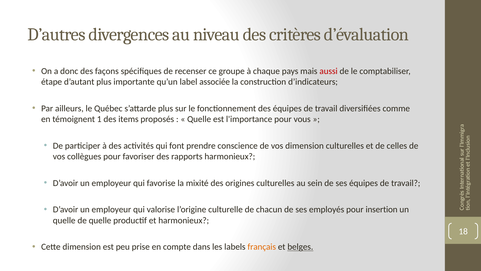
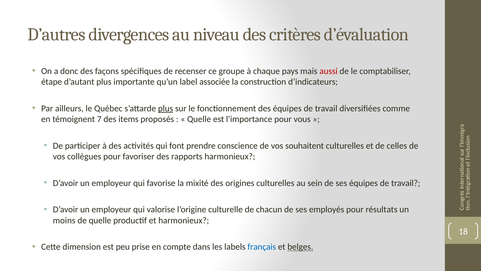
plus underline: none -> present (166, 108)
1: 1 -> 7 (99, 119)
vos dimension: dimension -> souhaitent (305, 146)
insertion: insertion -> résultats (382, 209)
quelle: quelle -> moins (64, 220)
français colour: orange -> blue (262, 246)
